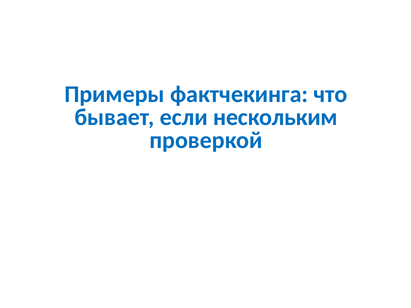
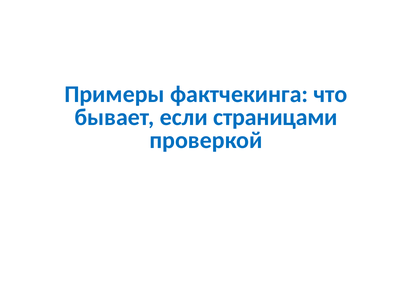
нескольким: нескольким -> страницами (275, 117)
